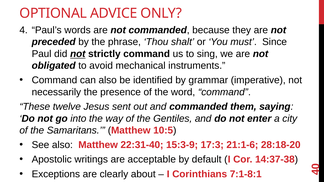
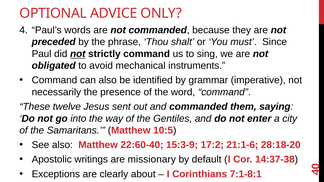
22:31-40: 22:31-40 -> 22:60-40 (142, 145)
17:3: 17:3 -> 17:2 (212, 145)
acceptable: acceptable -> missionary (152, 160)
